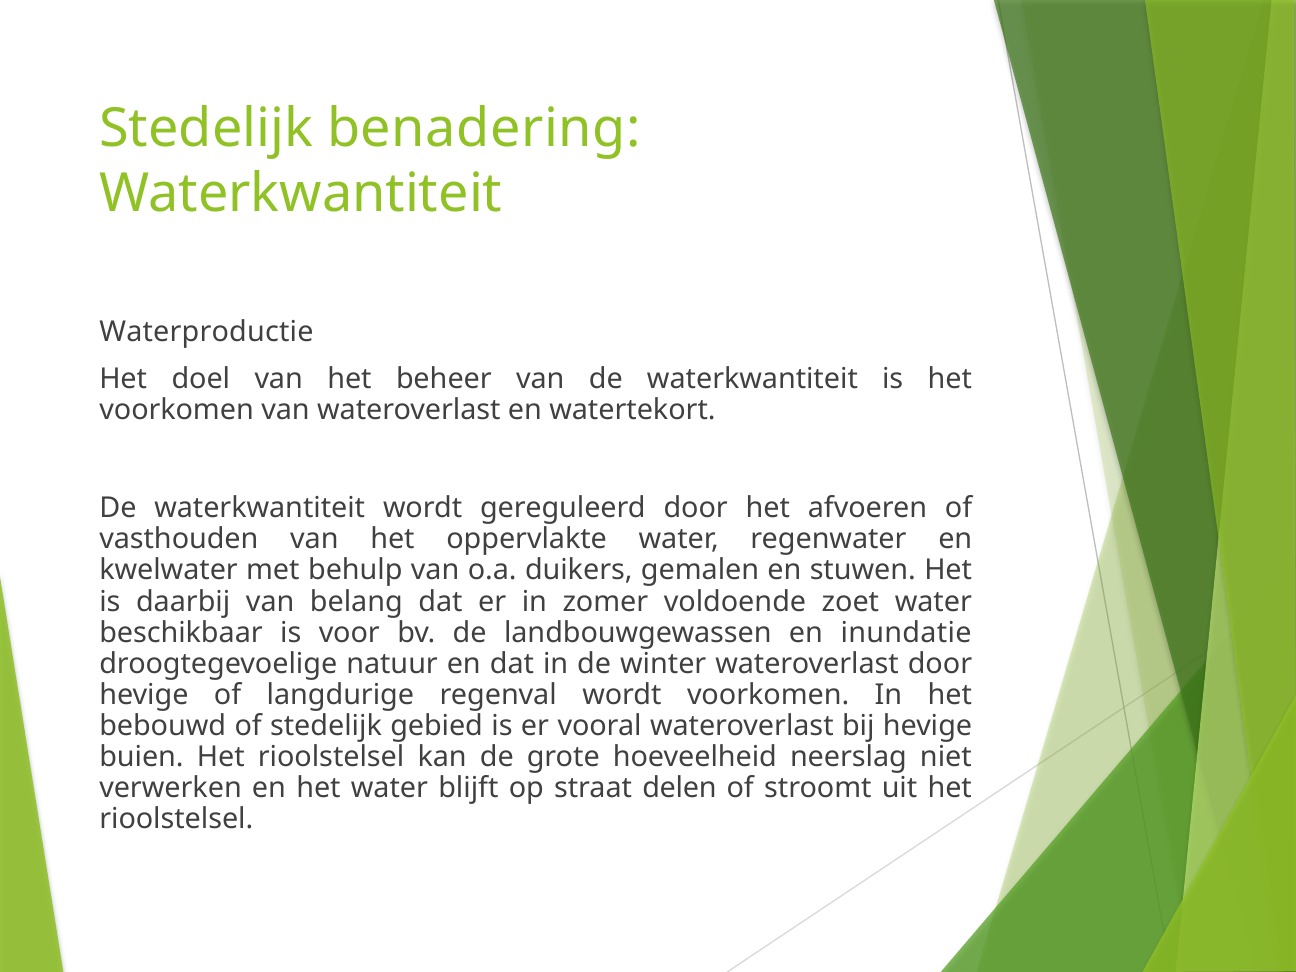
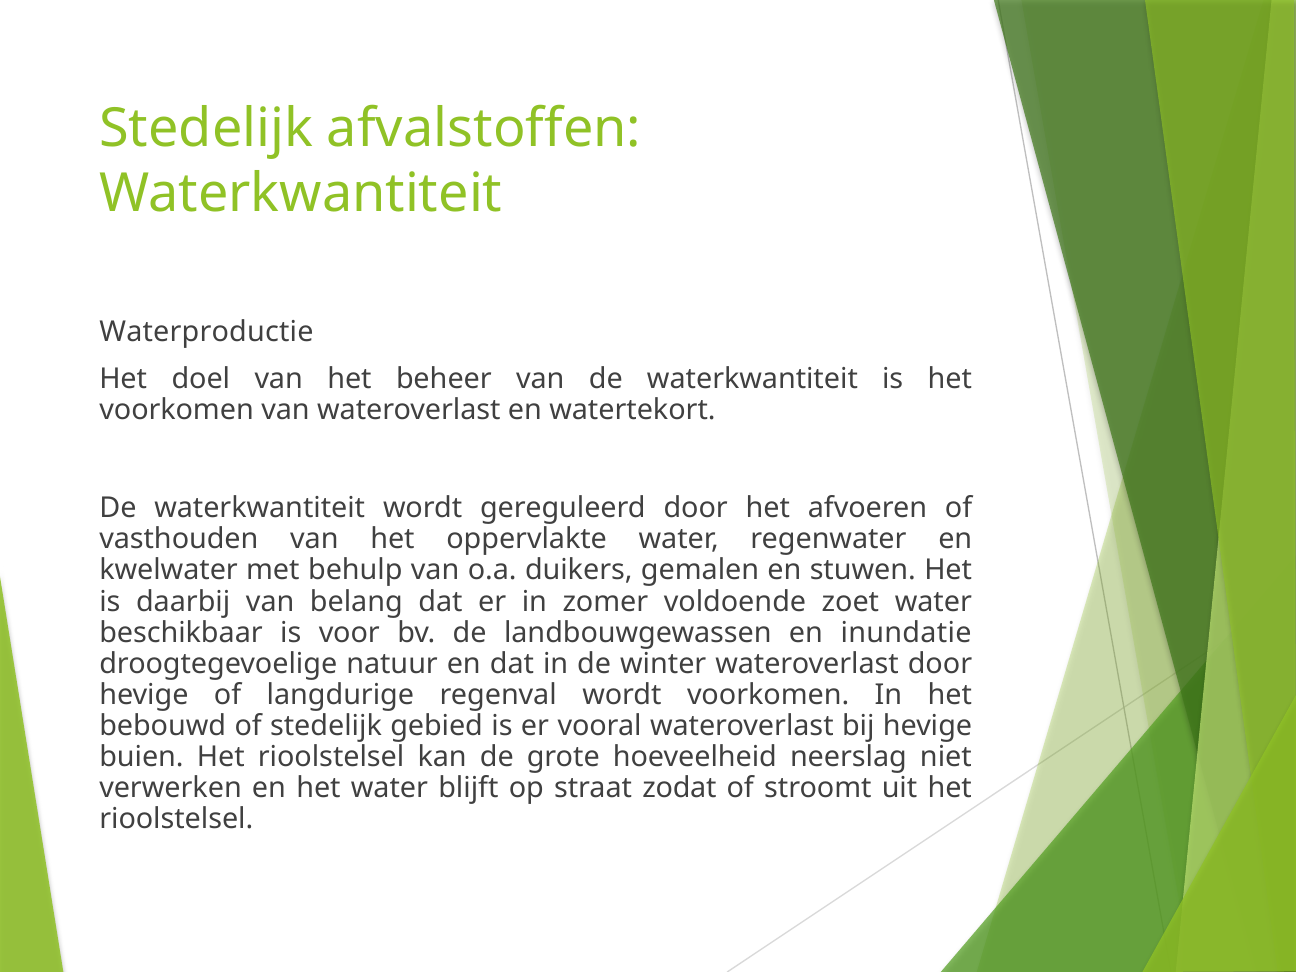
benadering: benadering -> afvalstoffen (484, 129)
delen: delen -> zodat (679, 788)
